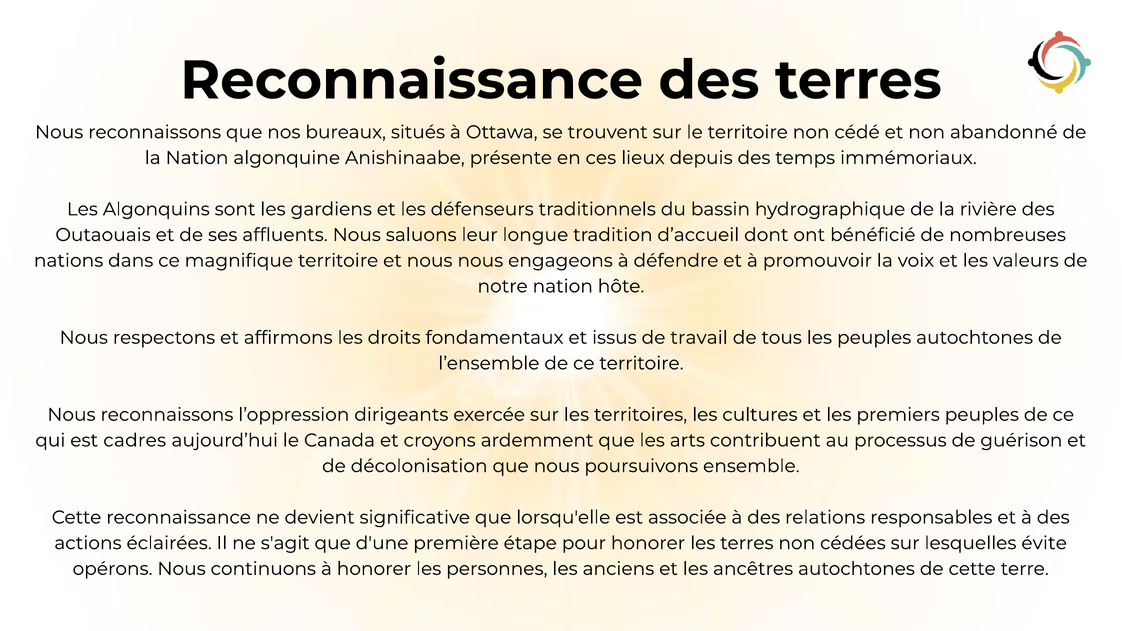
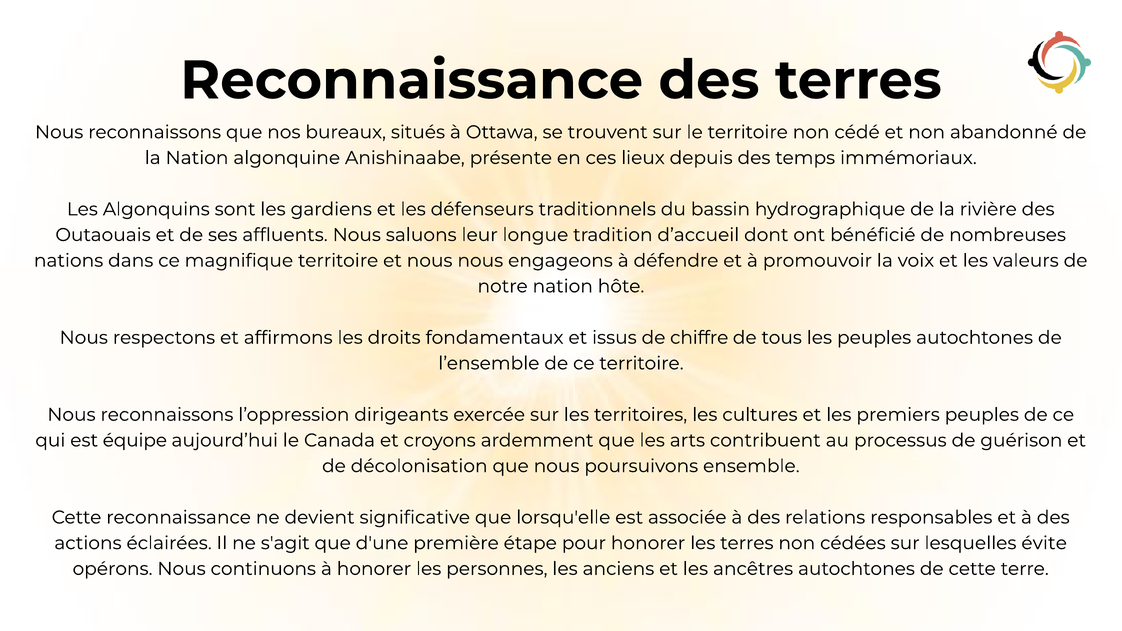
travail: travail -> chiffre (699, 338)
cadres: cadres -> équipe (135, 440)
